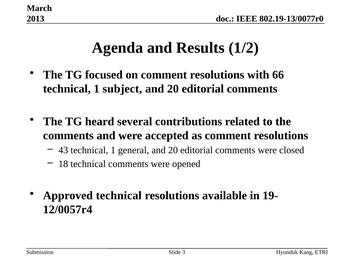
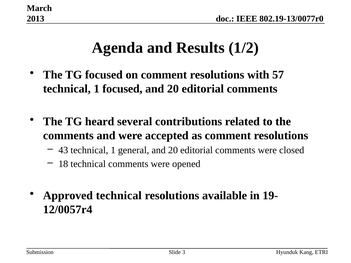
66: 66 -> 57 (278, 75)
1 subject: subject -> focused (122, 89)
